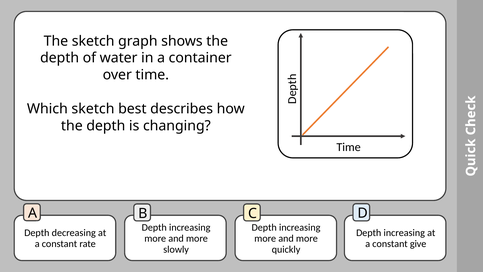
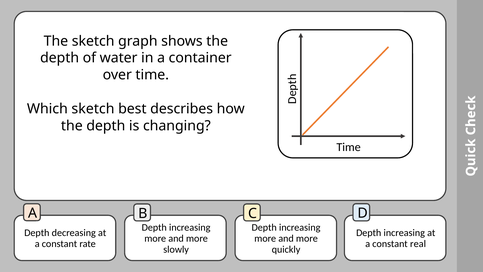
give: give -> real (418, 244)
